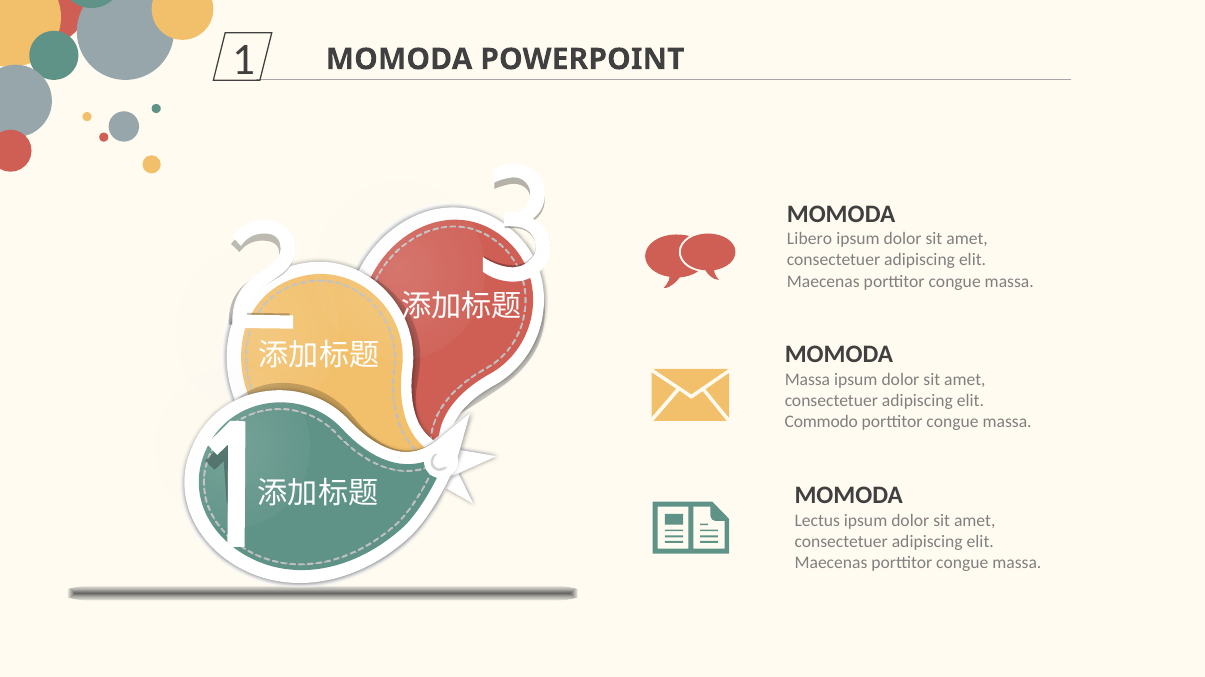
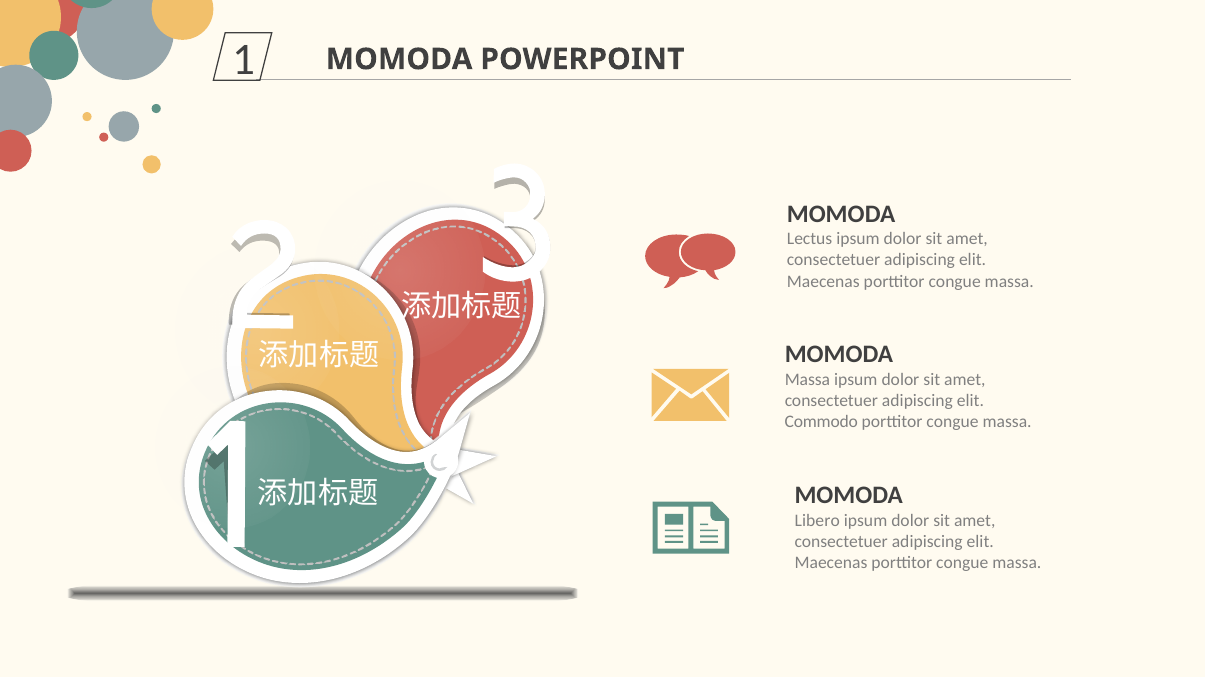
Libero: Libero -> Lectus (810, 239)
Lectus: Lectus -> Libero (817, 521)
